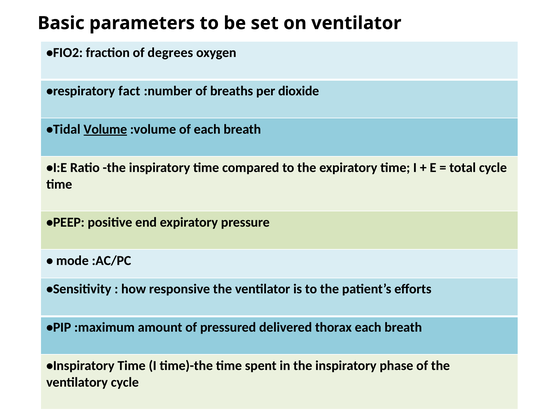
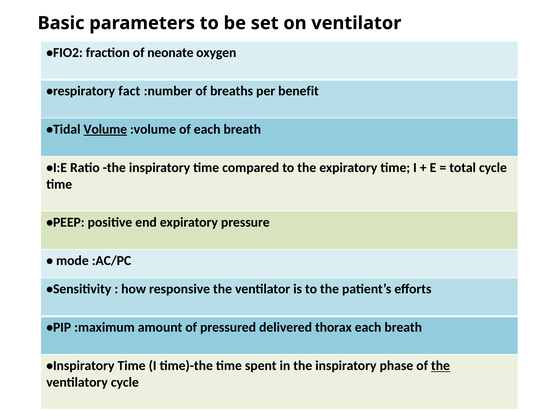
degrees: degrees -> neonate (170, 53)
dioxide: dioxide -> benefit (299, 91)
the underline: none -> present (440, 365)
